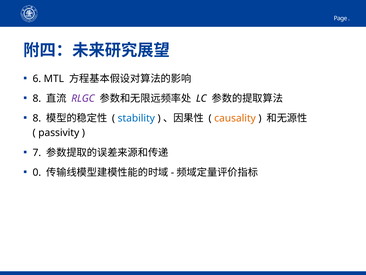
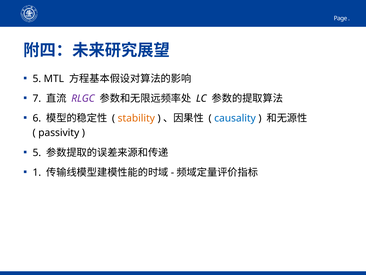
6: 6 -> 5 (37, 79)
8: 8 -> 7 (37, 98)
8: 8 -> 6 (37, 118)
stability colour: blue -> orange (136, 118)
causality colour: orange -> blue (235, 118)
7: 7 -> 5 (37, 152)
0: 0 -> 1 (37, 172)
